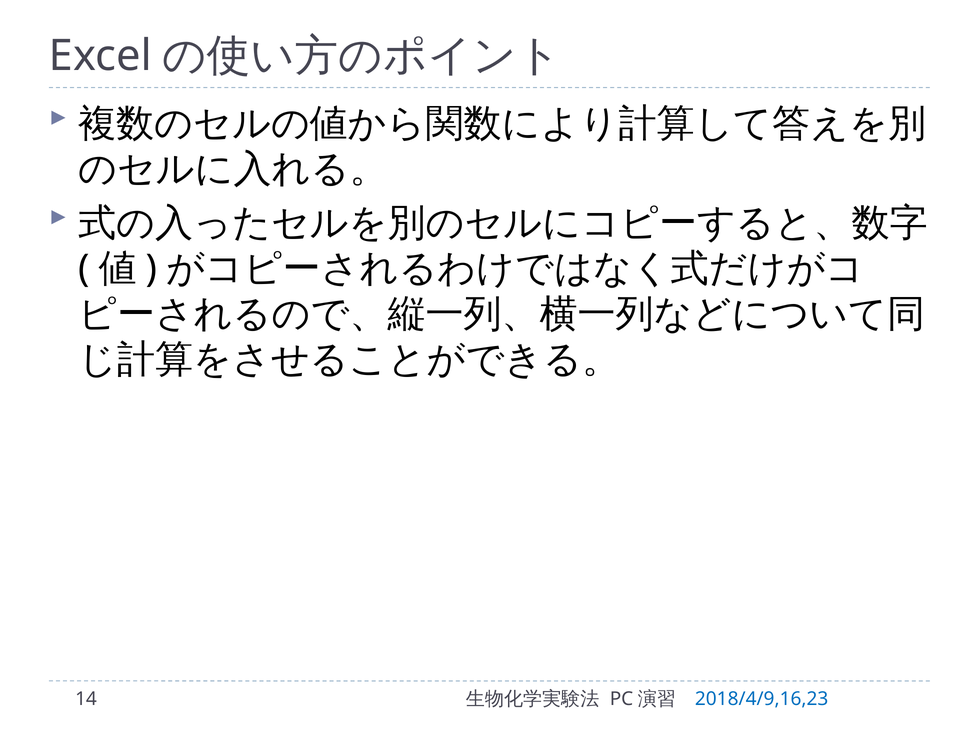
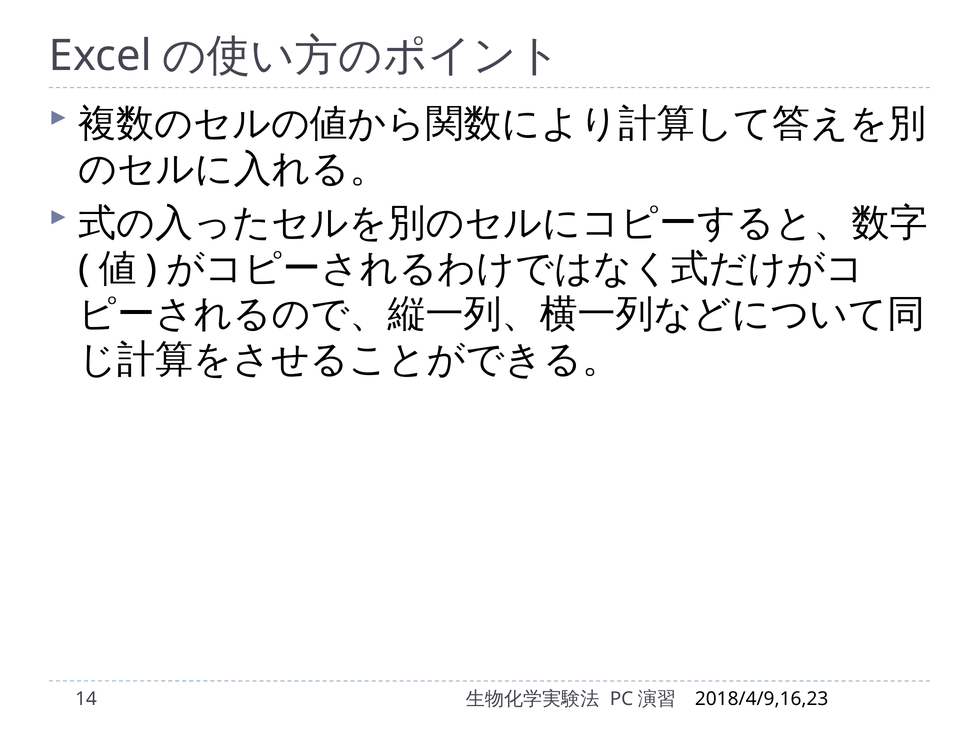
2018/4/9,16,23 colour: blue -> black (762, 698)
